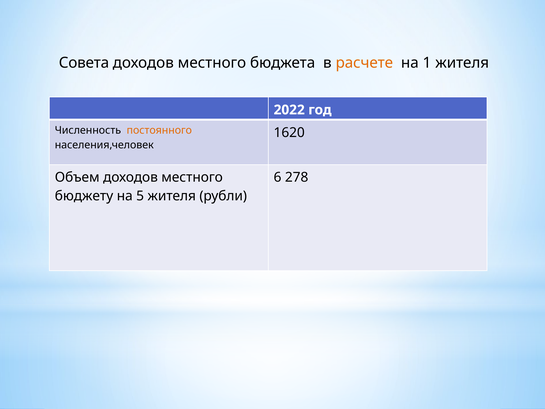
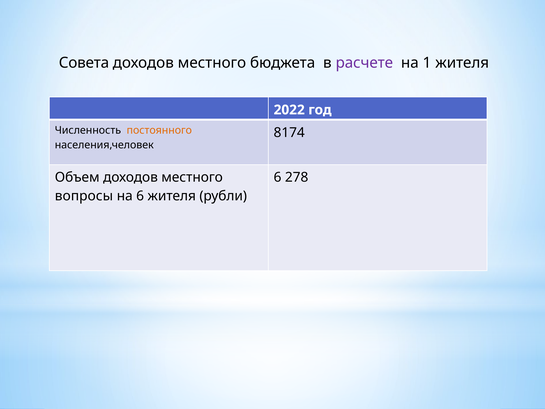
расчете colour: orange -> purple (364, 63)
1620: 1620 -> 8174 (289, 132)
бюджету: бюджету -> вопросы (84, 196)
на 5: 5 -> 6 (140, 196)
